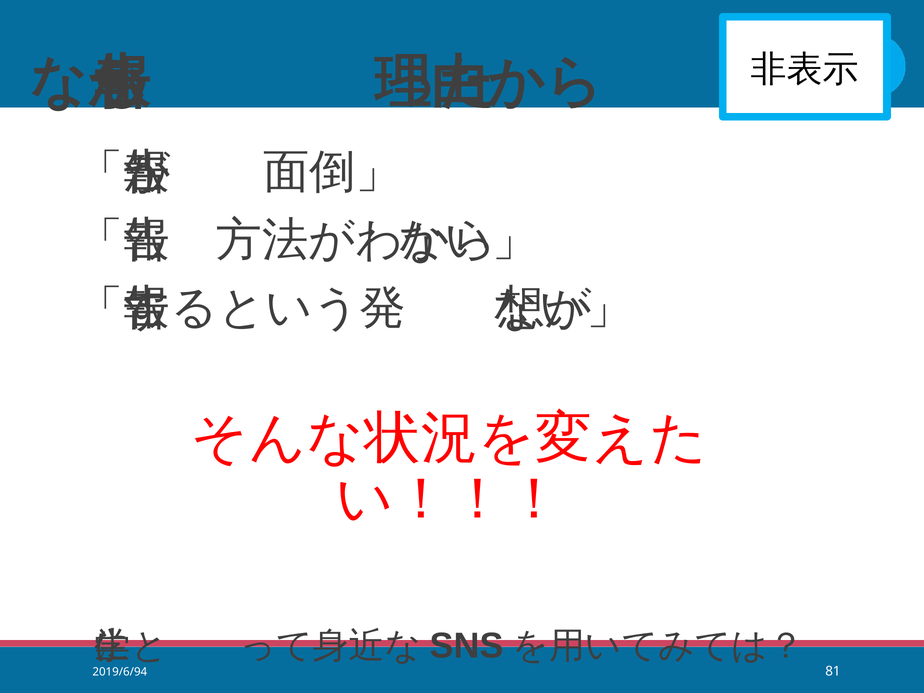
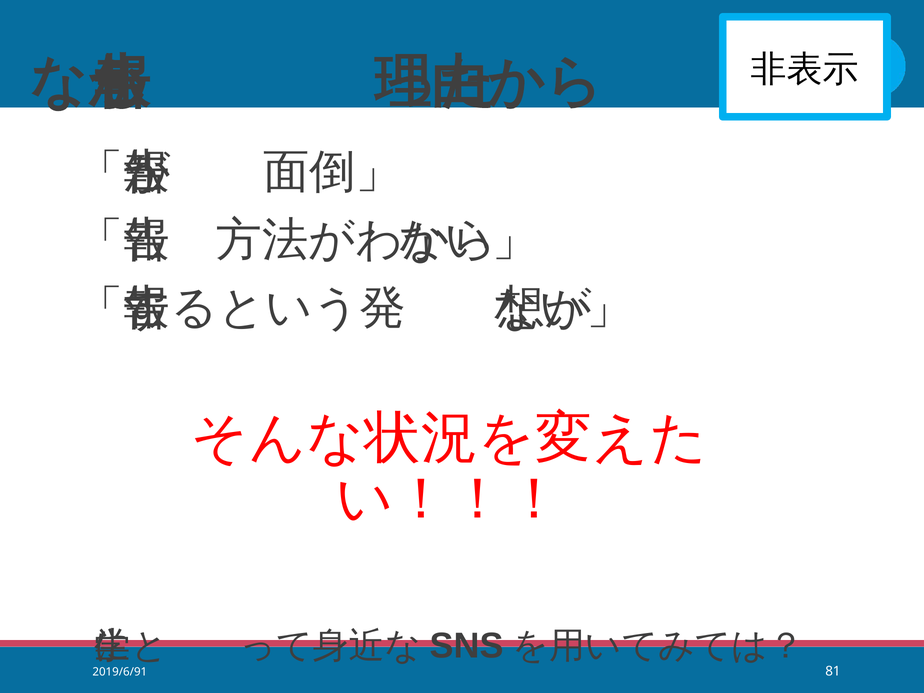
2019/6/94: 2019/6/94 -> 2019/6/91 (120, 672)
